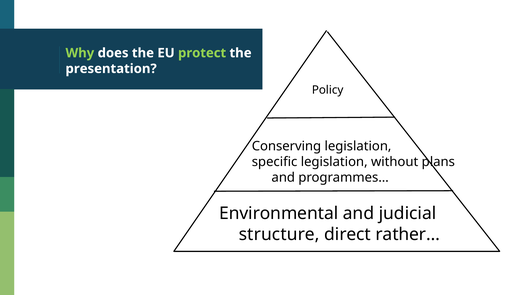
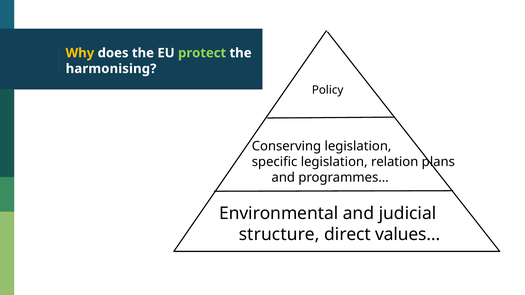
Why colour: light green -> yellow (80, 53)
presentation: presentation -> harmonising (111, 69)
without: without -> relation (395, 162)
rather…: rather… -> values… (408, 235)
